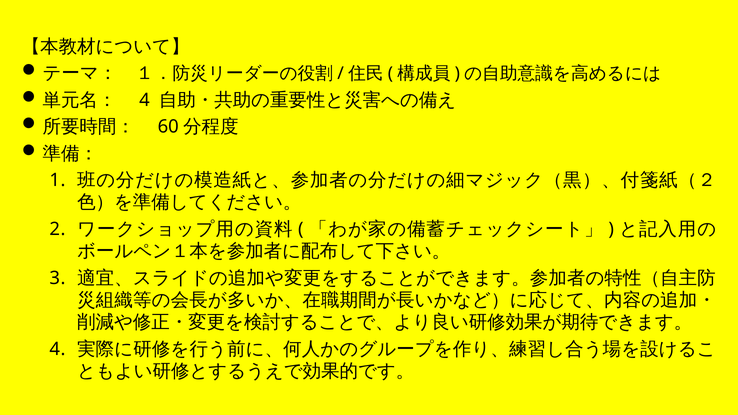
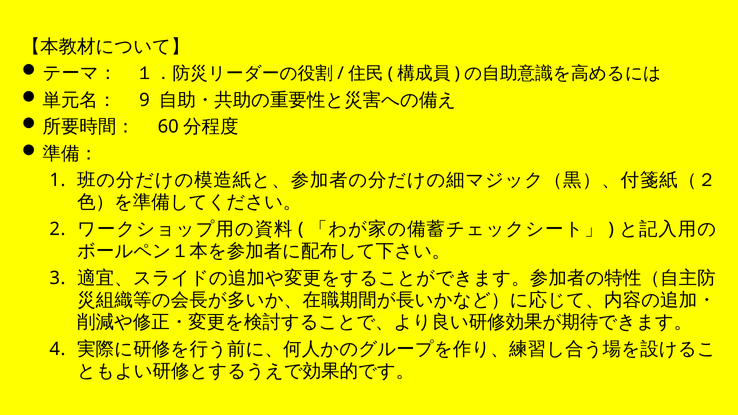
4: 4 -> 9 (145, 100)
